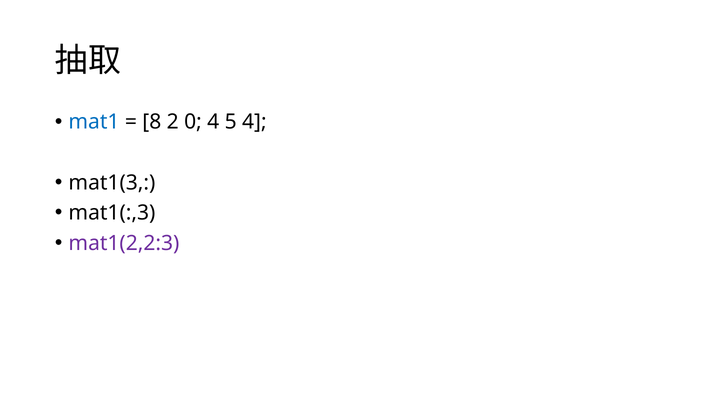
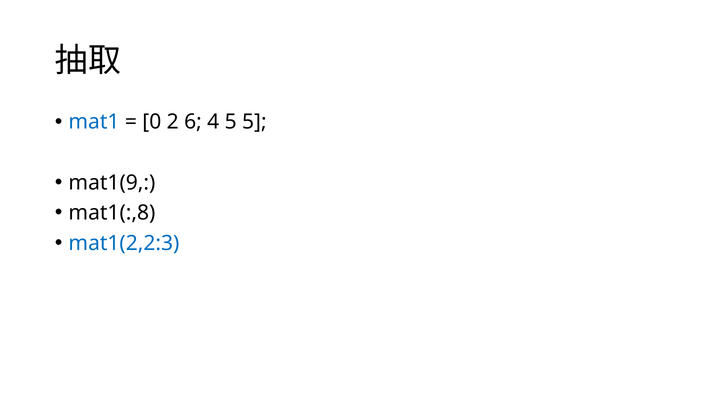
8: 8 -> 0 (152, 122)
0: 0 -> 6 (193, 122)
5 4: 4 -> 5 (254, 122)
mat1(3: mat1(3 -> mat1(9 (112, 182)
mat1(:,3: mat1(:,3 -> mat1(:,8 (112, 213)
mat1(2,2:3 colour: purple -> blue (124, 243)
